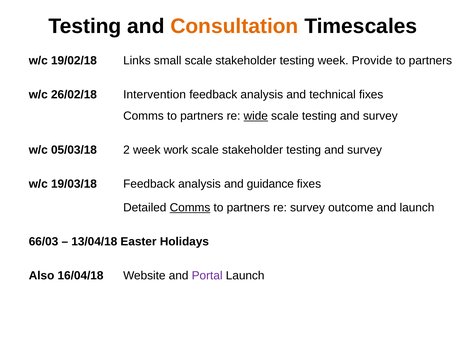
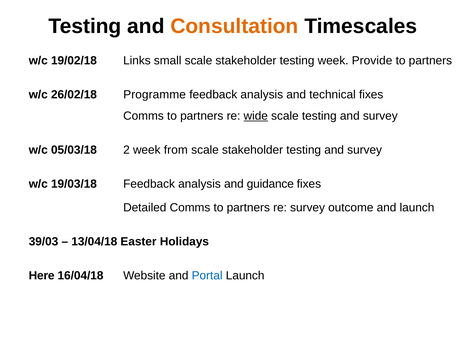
Intervention: Intervention -> Programme (155, 95)
work: work -> from (176, 150)
Comms underline: present -> none (190, 208)
66/03: 66/03 -> 39/03 (44, 242)
Also: Also -> Here (42, 276)
Portal colour: purple -> blue (207, 276)
